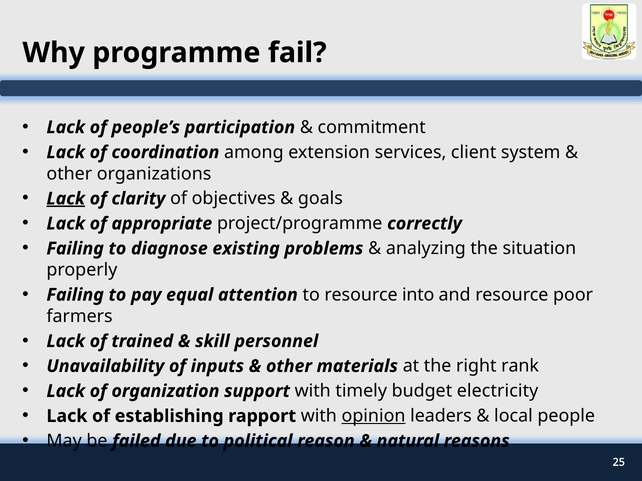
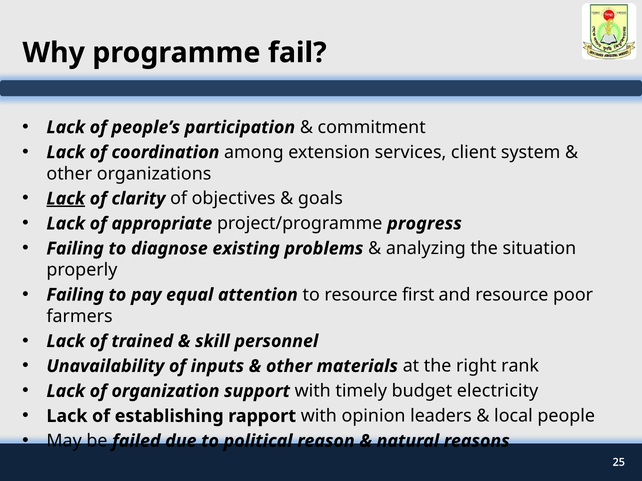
correctly: correctly -> progress (424, 224)
into: into -> first (418, 295)
opinion underline: present -> none (374, 416)
